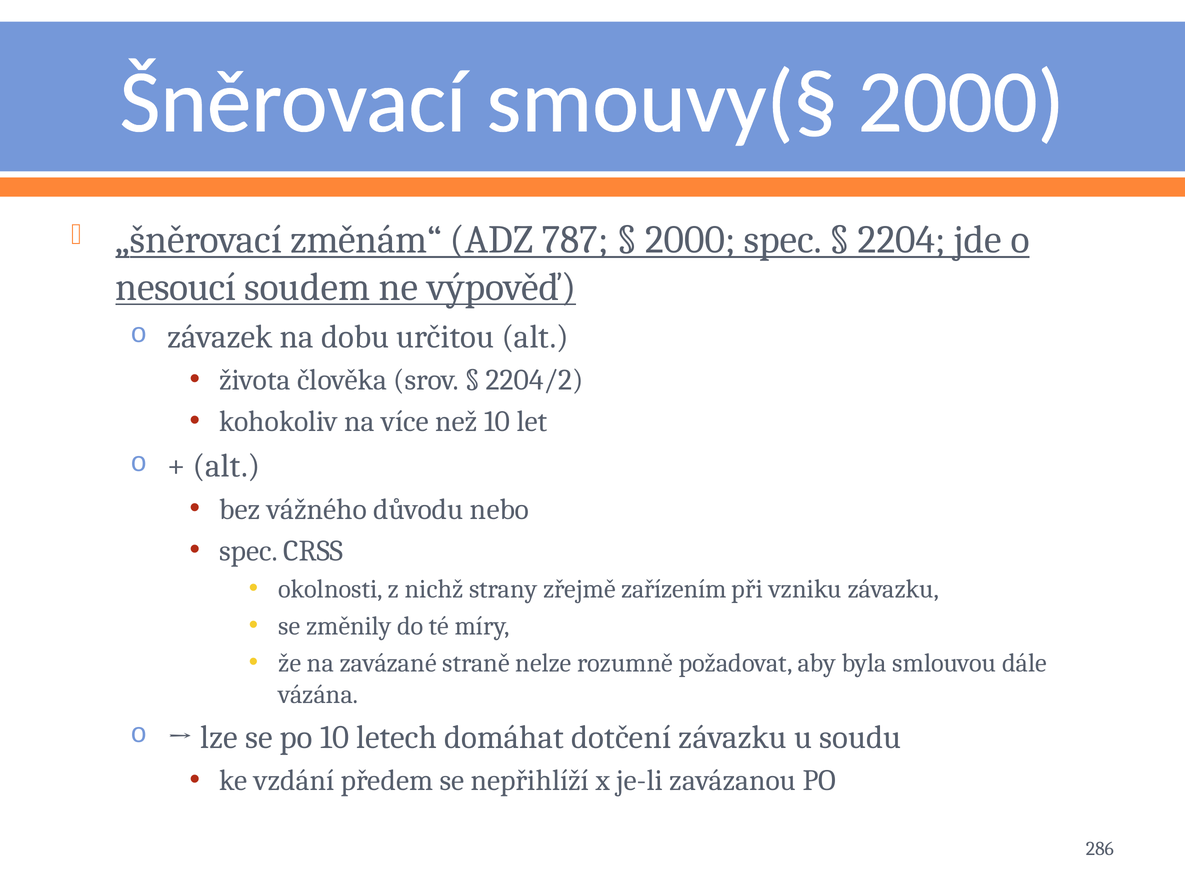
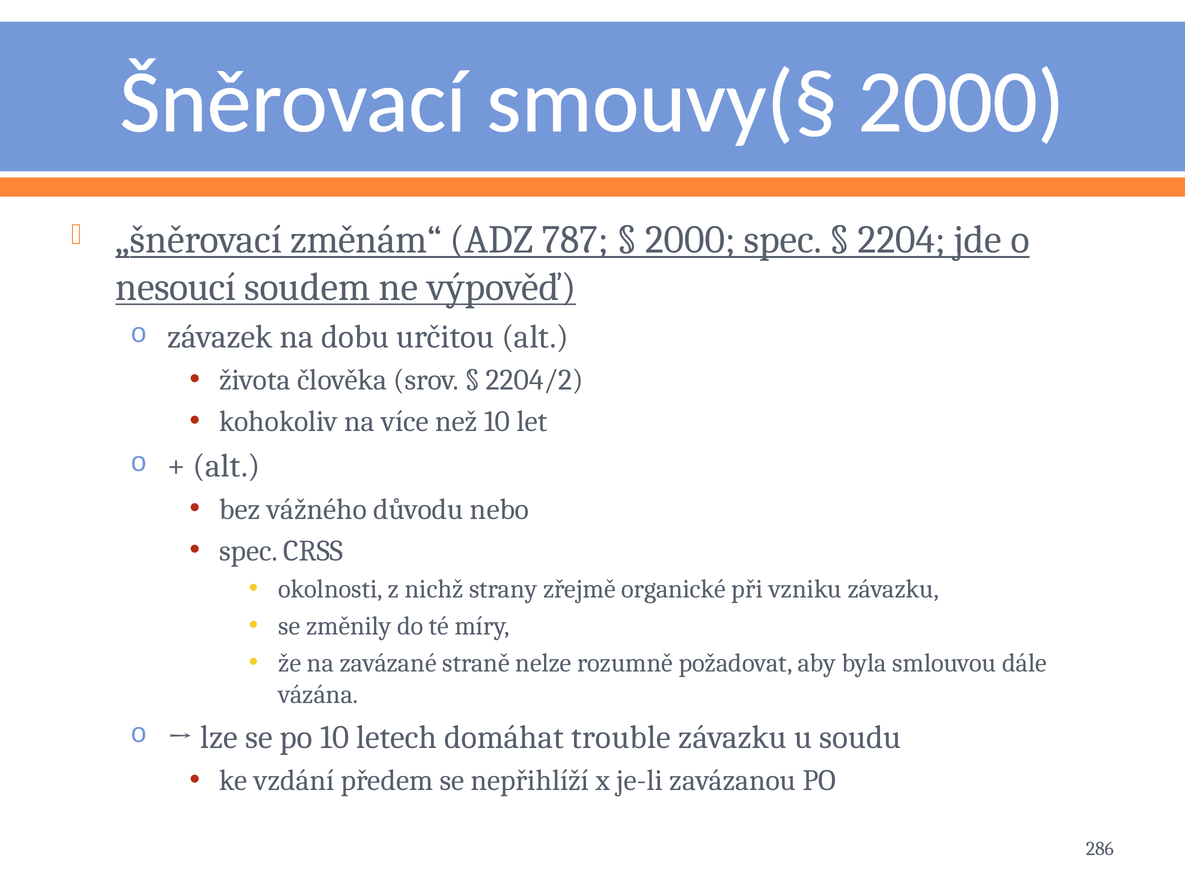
zařízením: zařízením -> organické (674, 589)
dotčení: dotčení -> trouble (621, 737)
